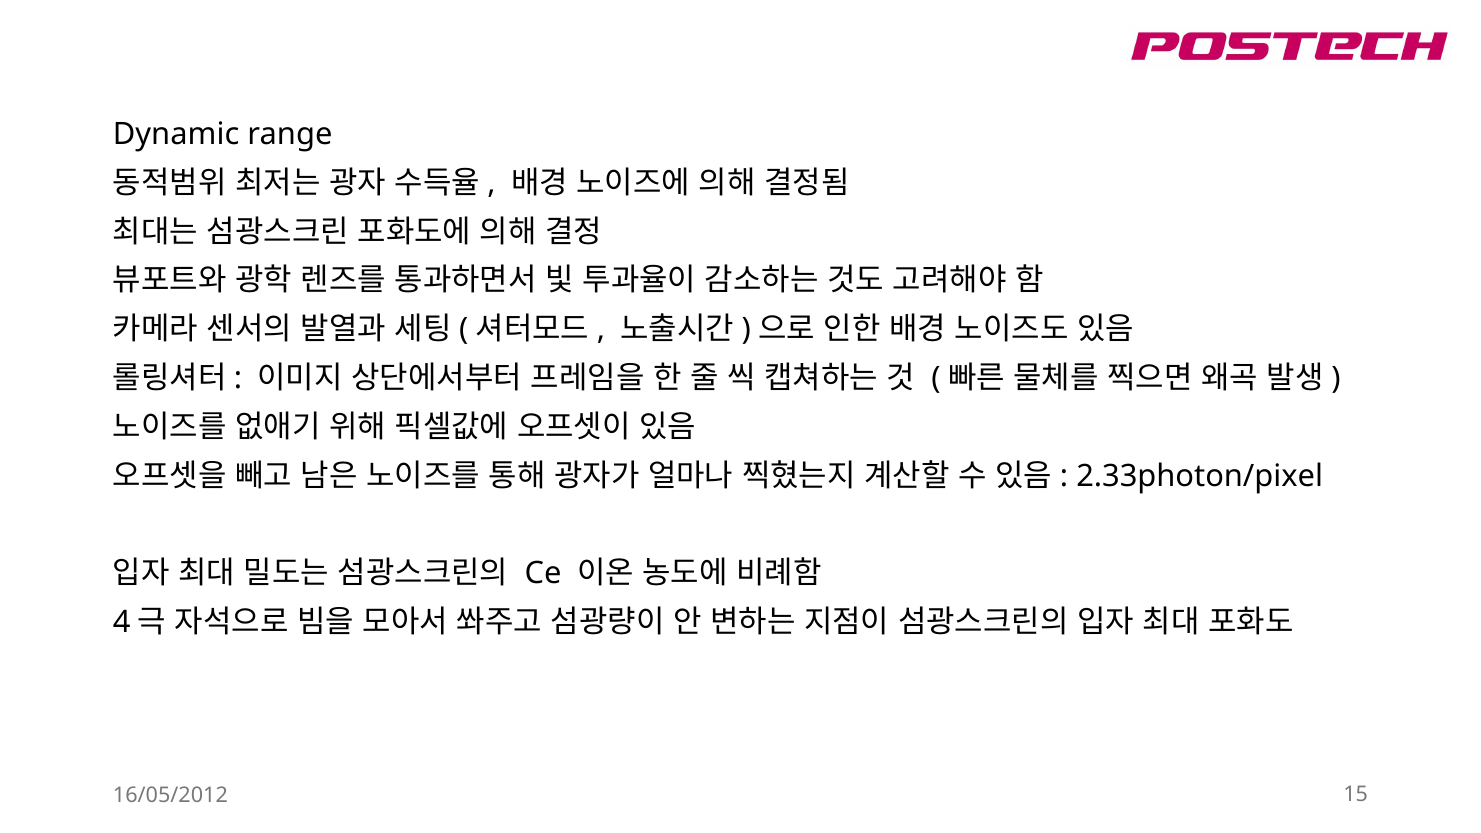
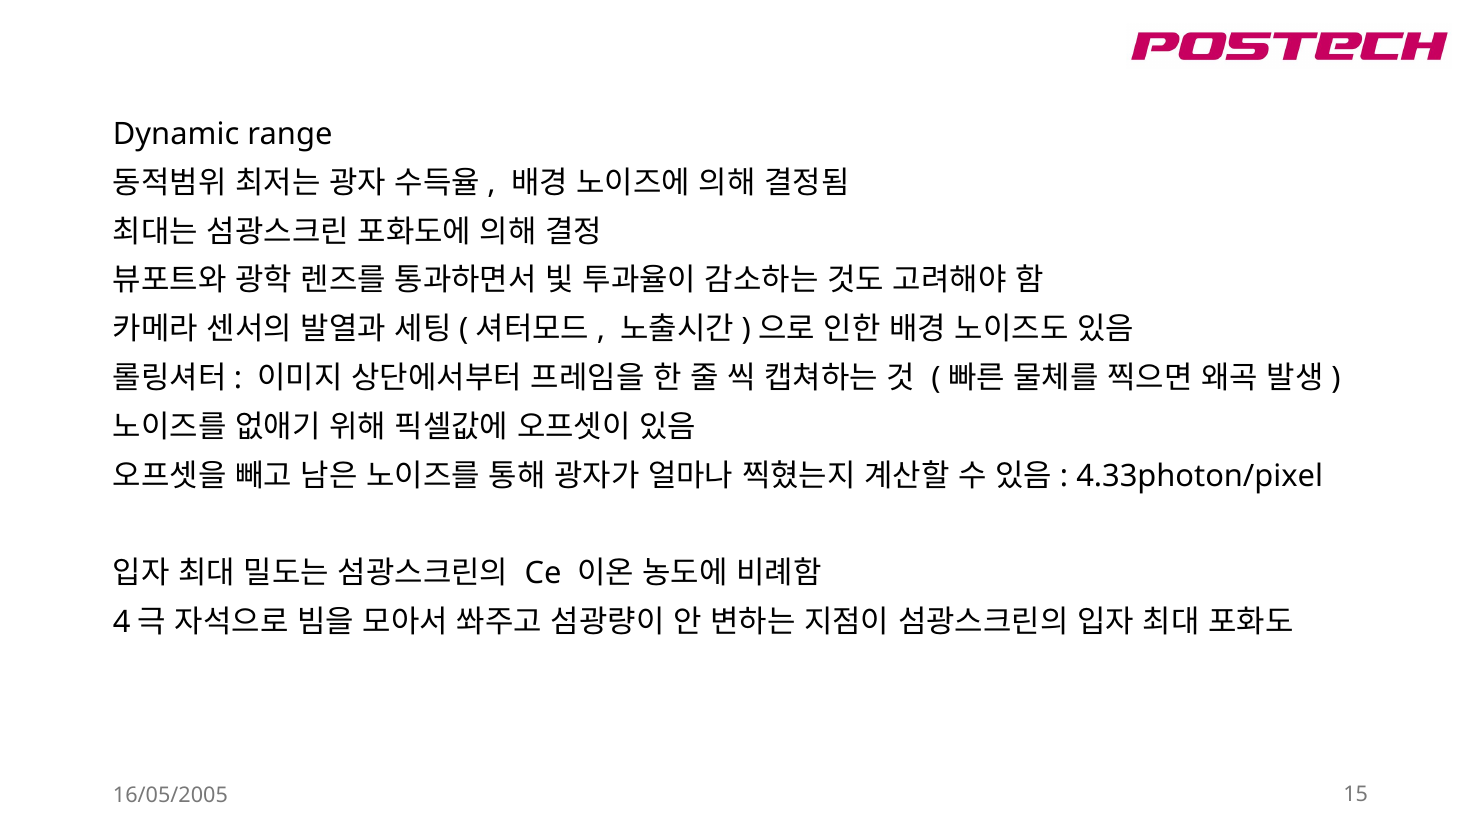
2.33photon/pixel: 2.33photon/pixel -> 4.33photon/pixel (1200, 476)
16/05/2012: 16/05/2012 -> 16/05/2005 (170, 796)
